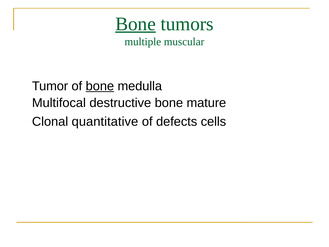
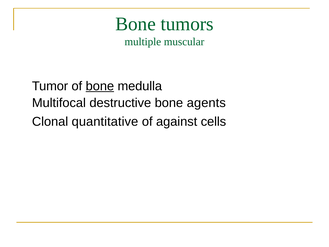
Bone underline: present -> none (136, 24)
mature: mature -> agents (206, 103)
defects: defects -> against (177, 121)
